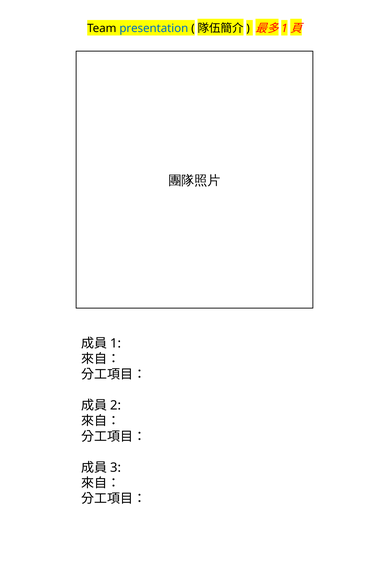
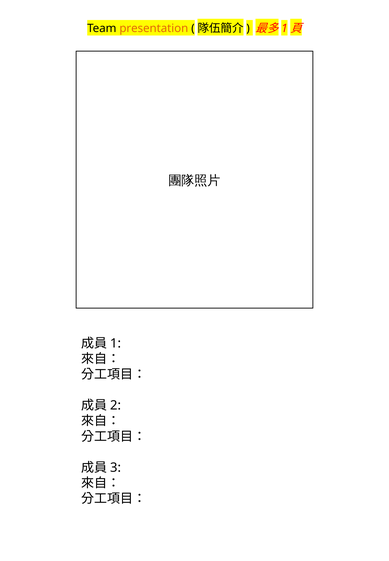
presentation colour: blue -> orange (154, 28)
